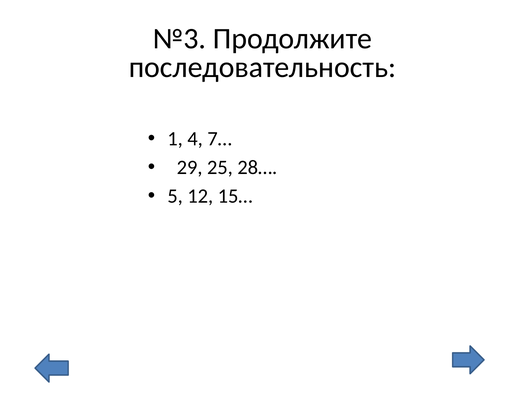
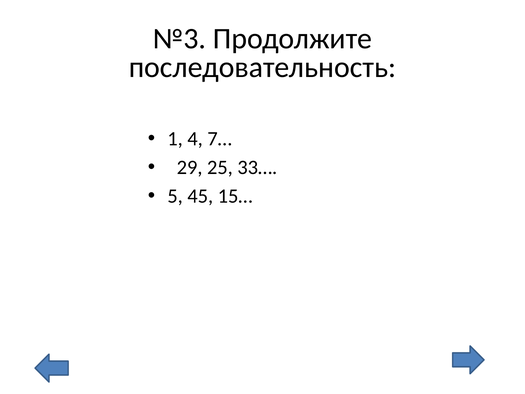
28…: 28… -> 33… (257, 167)
12: 12 -> 45 (200, 196)
